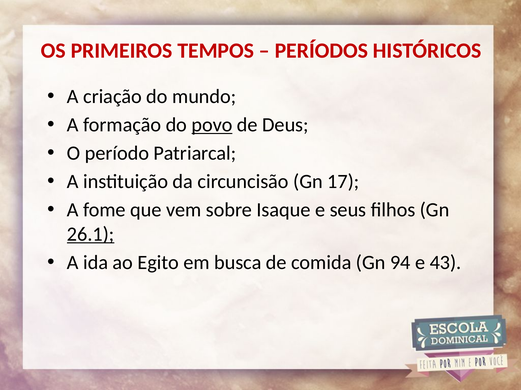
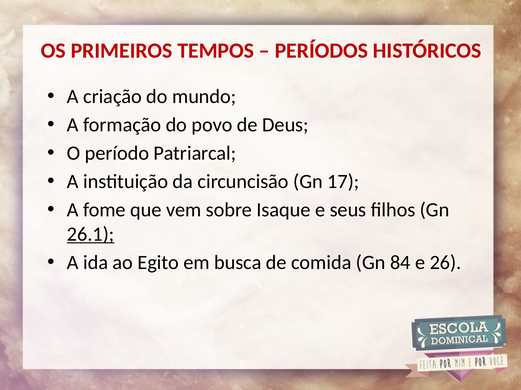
povo underline: present -> none (212, 125)
94: 94 -> 84 (400, 263)
43: 43 -> 26 (446, 263)
